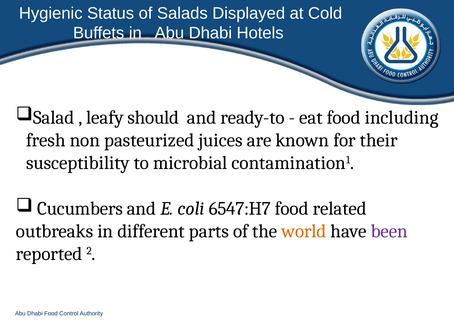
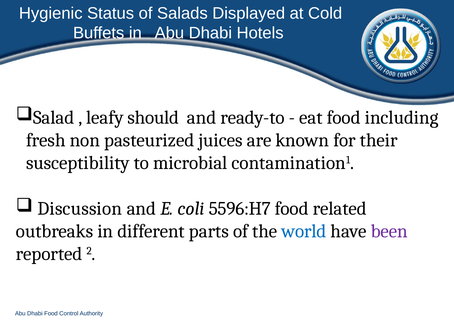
Cucumbers: Cucumbers -> Discussion (80, 209)
6547:H7: 6547:H7 -> 5596:H7 (240, 209)
world colour: orange -> blue (304, 231)
